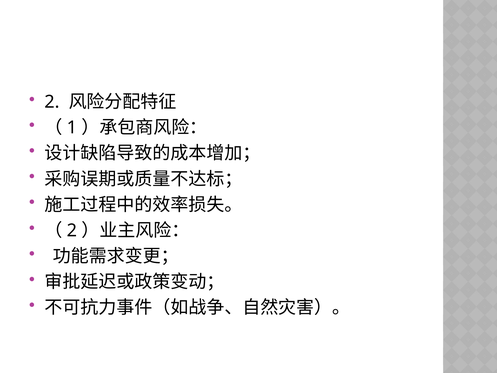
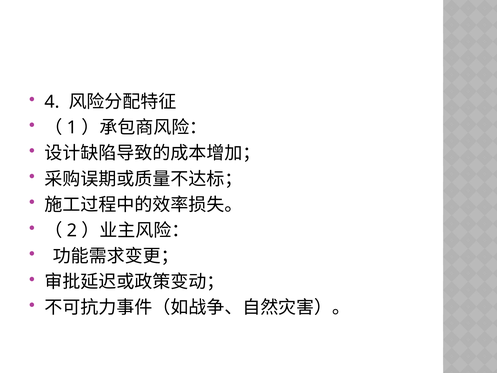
2: 2 -> 4 (52, 102)
